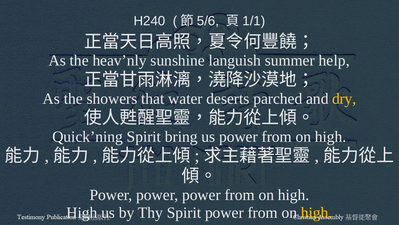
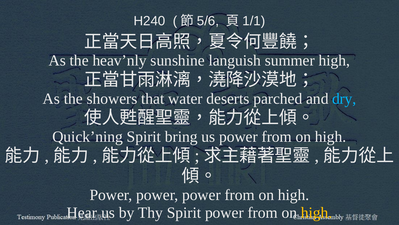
summer help: help -> high (334, 60)
dry colour: yellow -> light blue (344, 98)
High: High -> Hear (82, 212)
